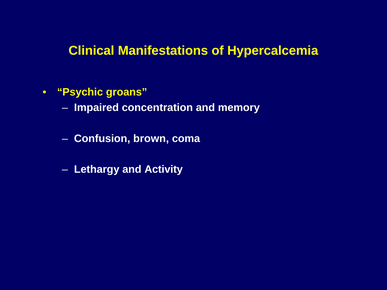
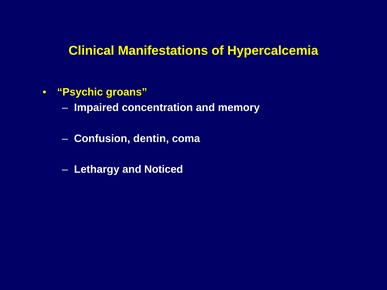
brown: brown -> dentin (151, 139)
Activity: Activity -> Noticed (164, 170)
